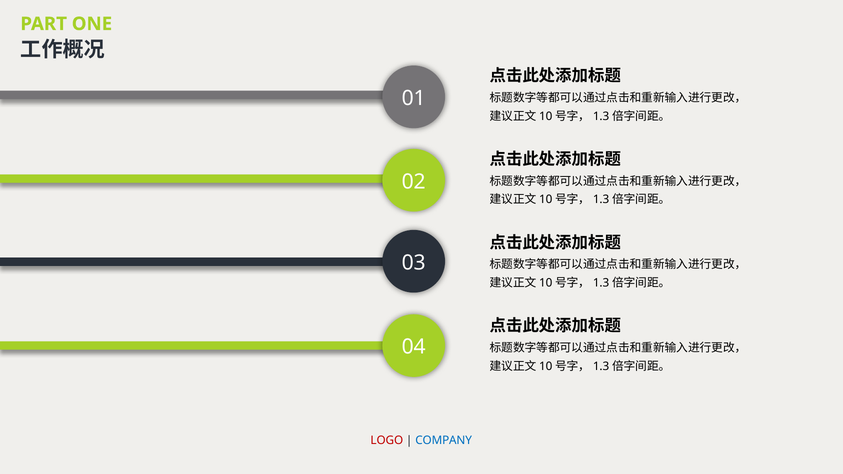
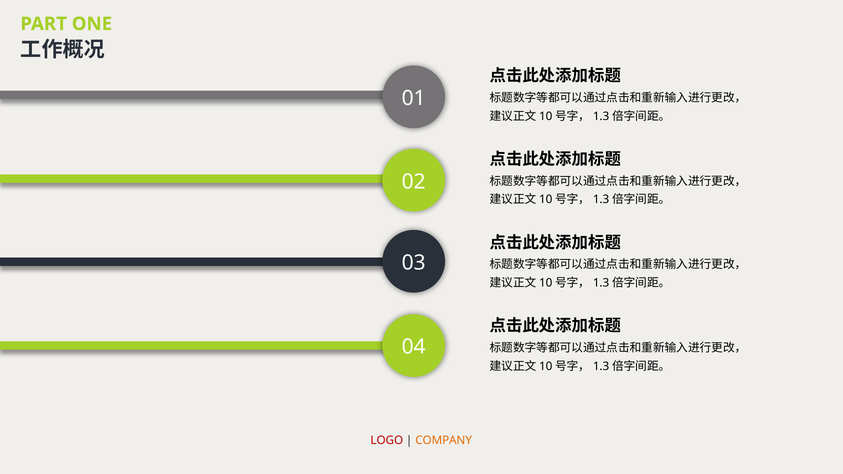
COMPANY colour: blue -> orange (444, 440)
